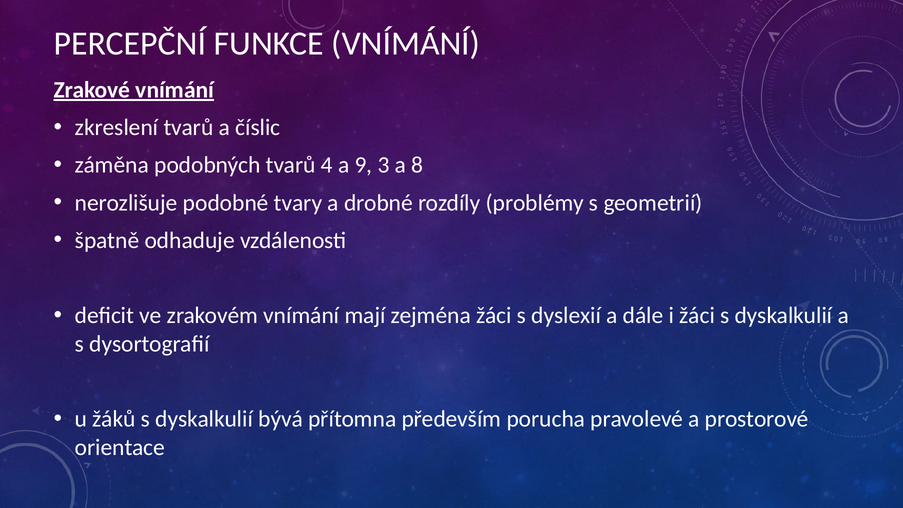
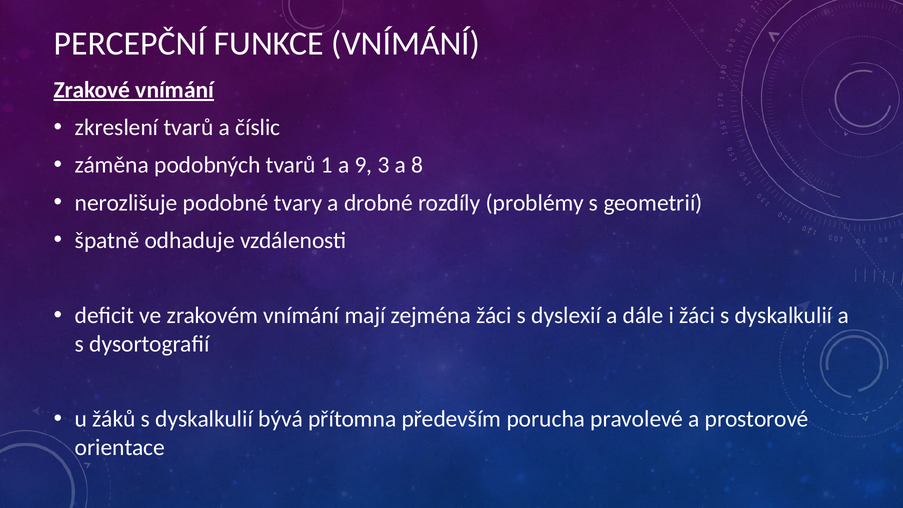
4: 4 -> 1 (327, 165)
